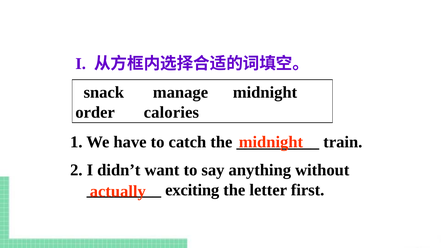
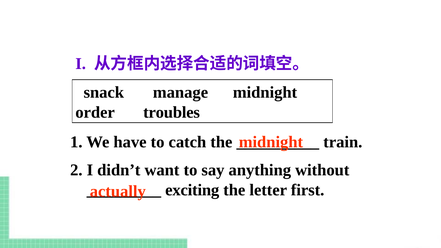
calories: calories -> troubles (172, 112)
